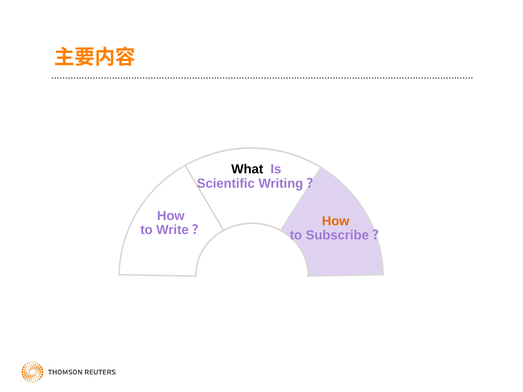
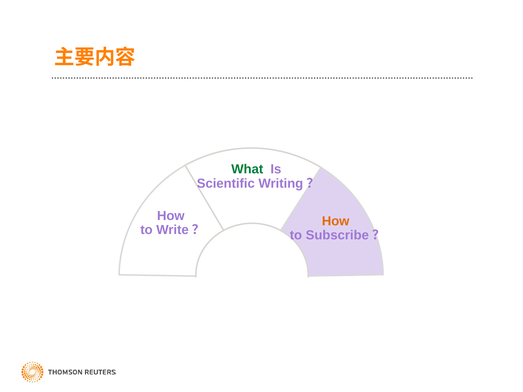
What colour: black -> green (247, 169)
